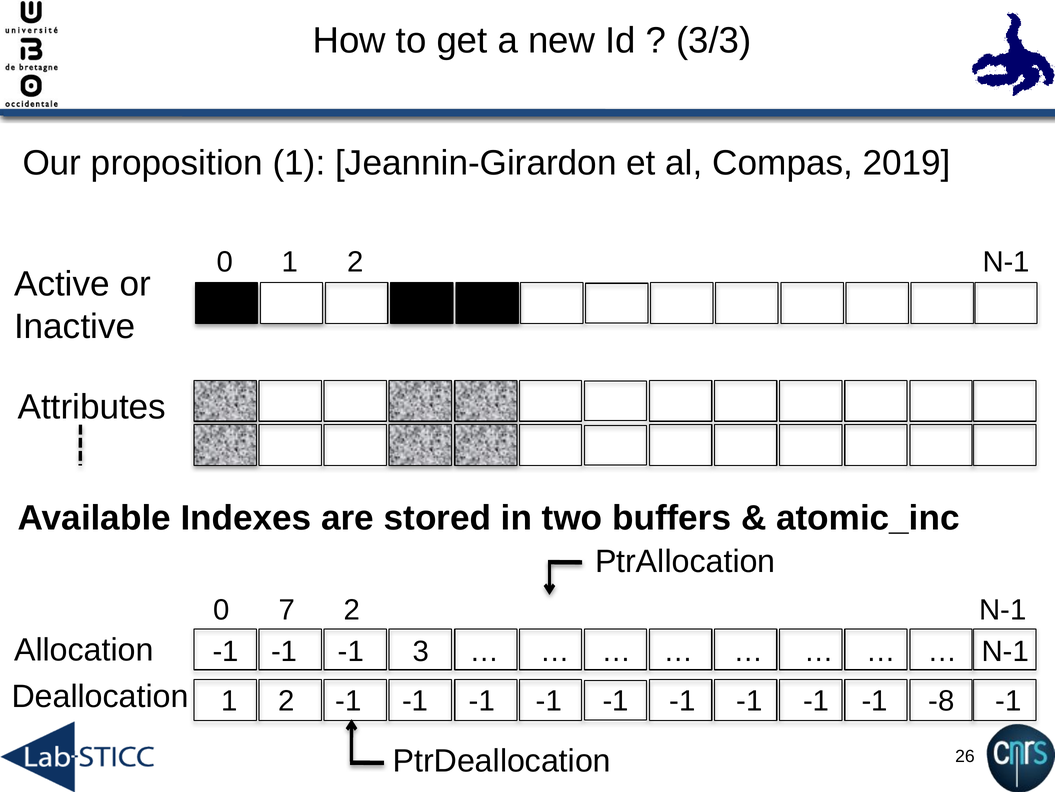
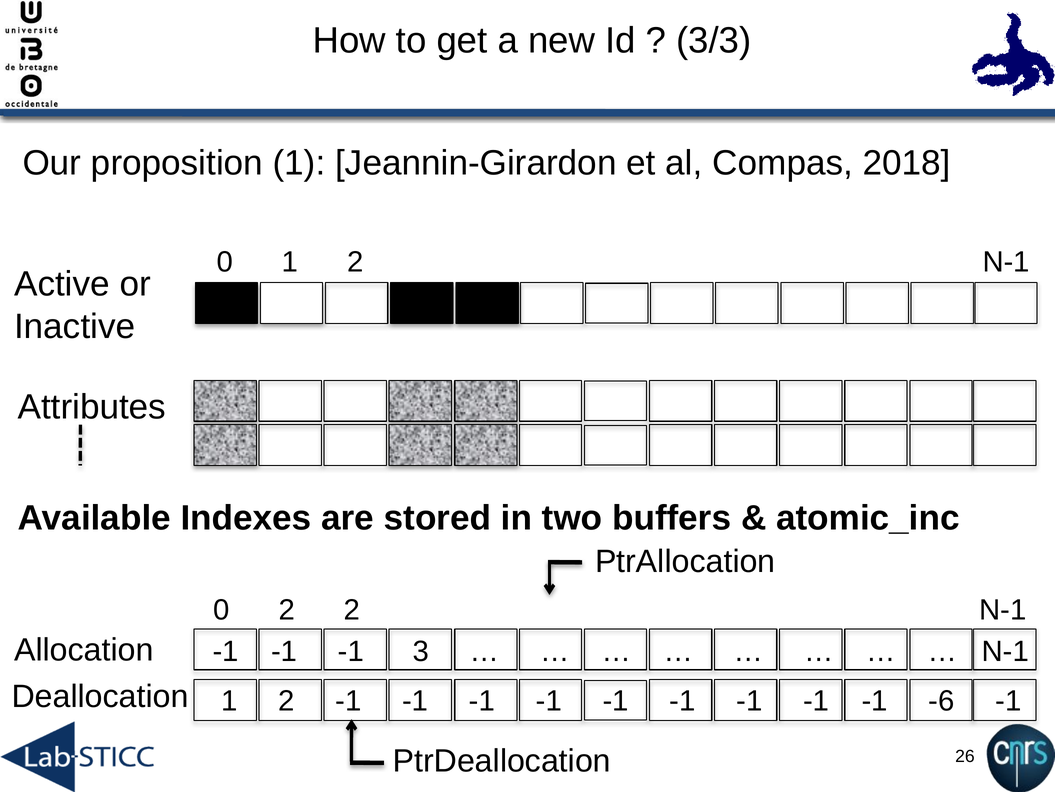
2019: 2019 -> 2018 (907, 163)
0 7: 7 -> 2 (287, 609)
-8: -8 -> -6 (942, 700)
